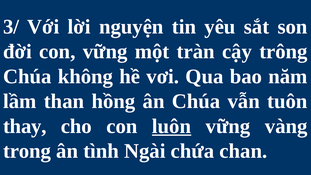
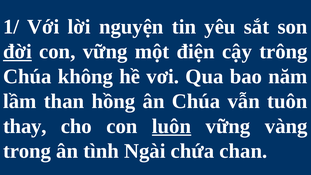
3/: 3/ -> 1/ (11, 27)
đời underline: none -> present (17, 52)
tràn: tràn -> điện (196, 52)
